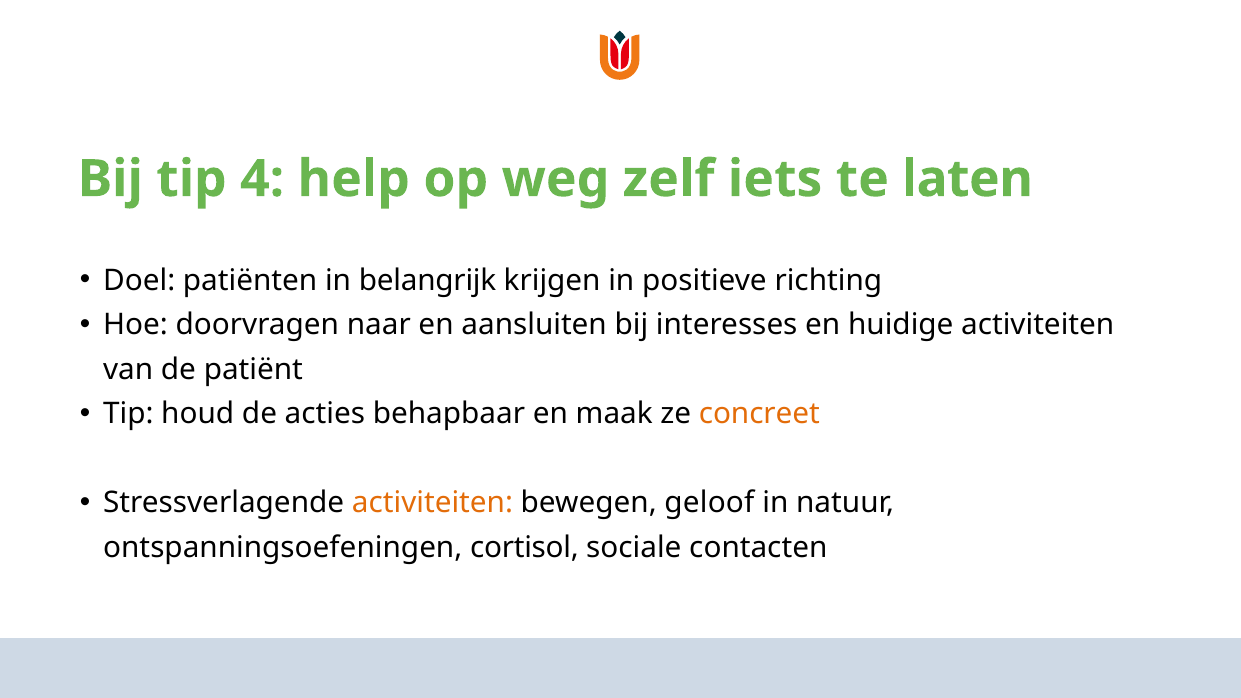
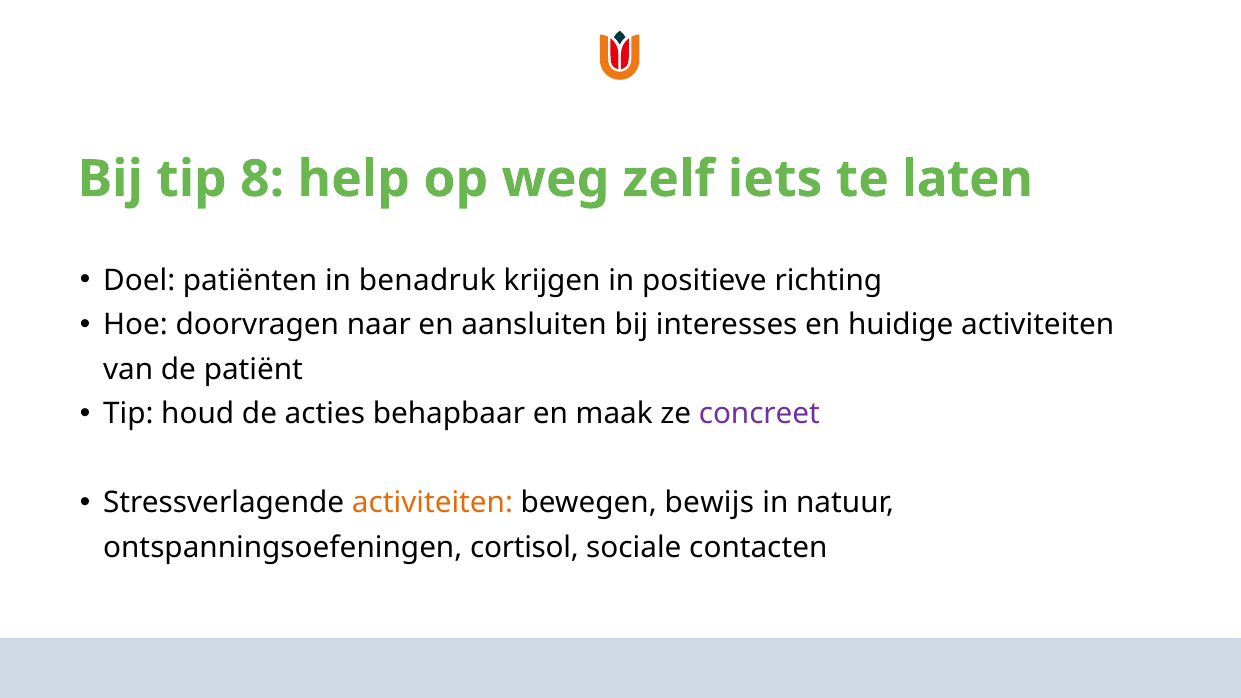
4: 4 -> 8 (262, 179)
belangrijk: belangrijk -> benadruk (427, 280)
concreet colour: orange -> purple (759, 414)
geloof: geloof -> bewijs (709, 503)
